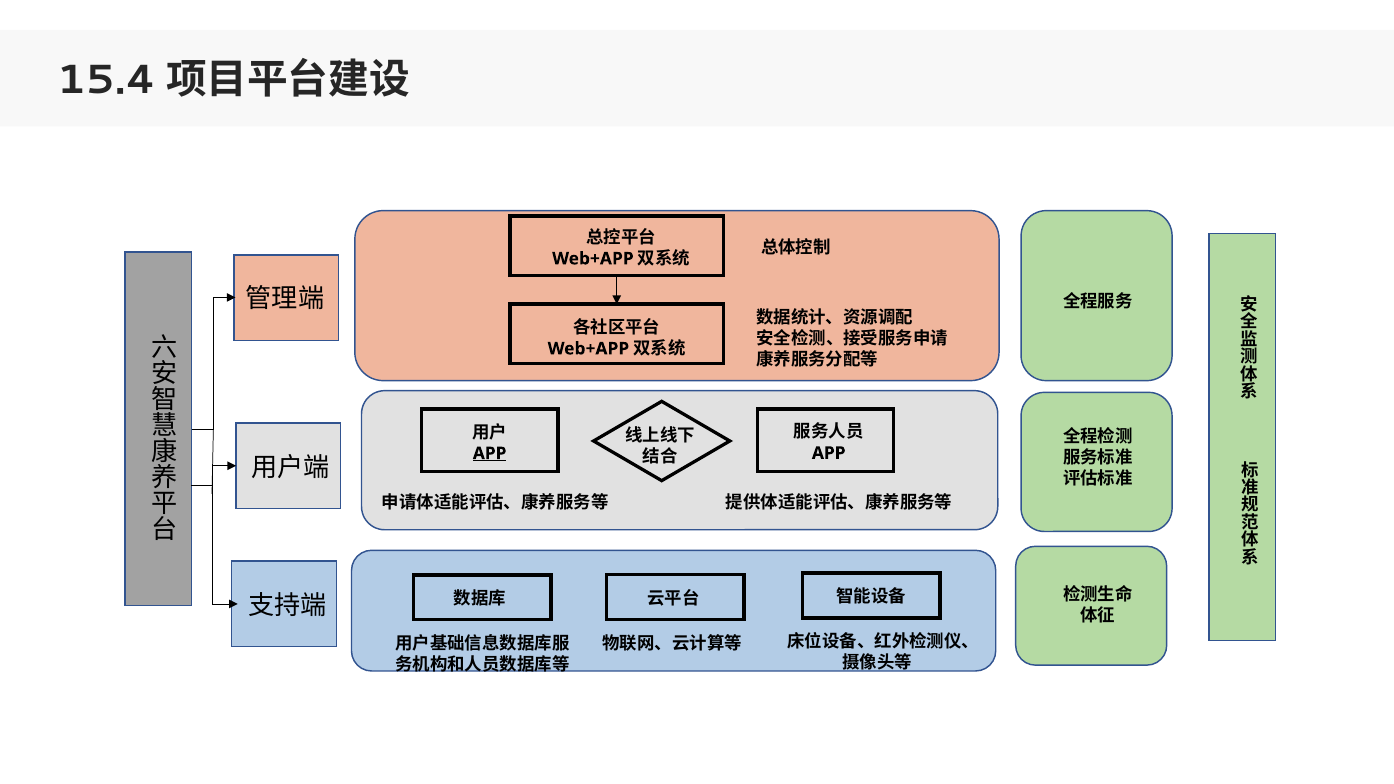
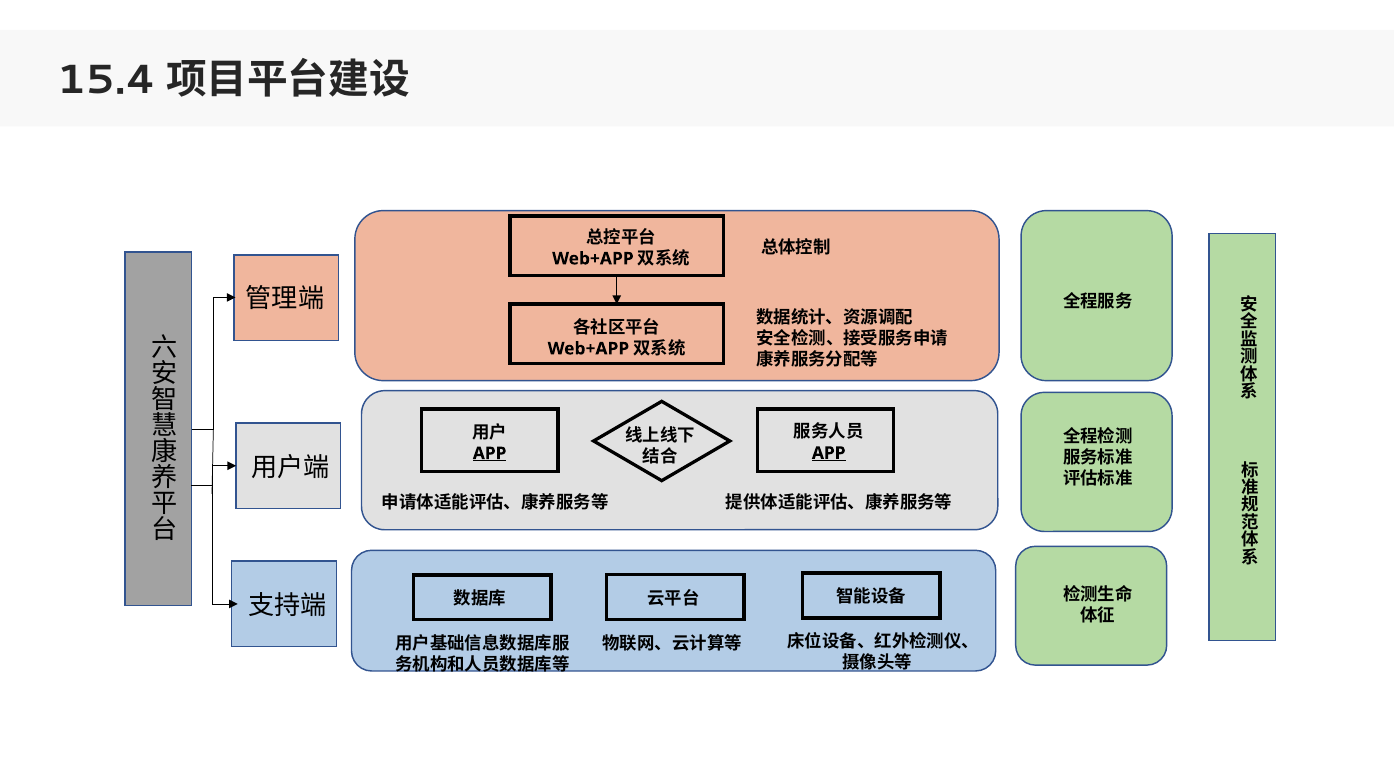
APP underline: none -> present (829, 453)
